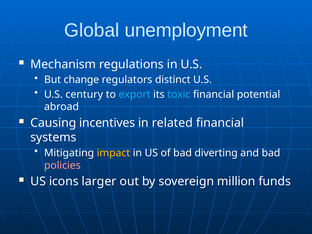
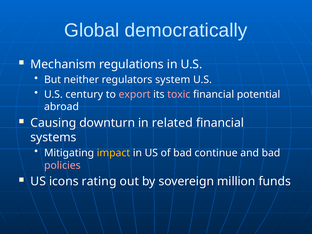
unemployment: unemployment -> democratically (186, 30)
change: change -> neither (81, 80)
distinct: distinct -> system (173, 80)
export colour: light blue -> pink (135, 94)
toxic colour: light blue -> pink (179, 94)
incentives: incentives -> downturn (107, 123)
diverting: diverting -> continue (216, 153)
larger: larger -> rating (99, 181)
